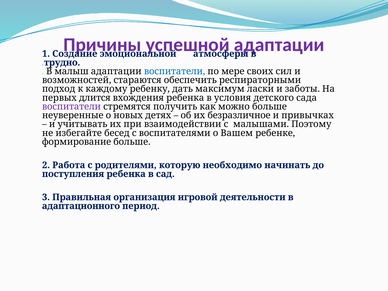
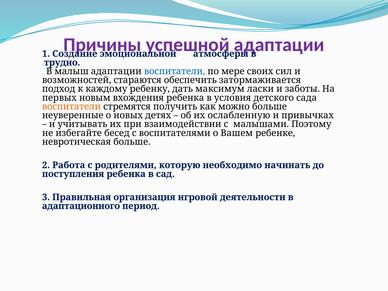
респираторными: респираторными -> затормаживается (260, 80)
длится: длится -> новым (95, 98)
воспитатели colour: purple -> orange (71, 107)
безразличное: безразличное -> ослабленную (239, 115)
формирование: формирование -> невротическая (77, 142)
